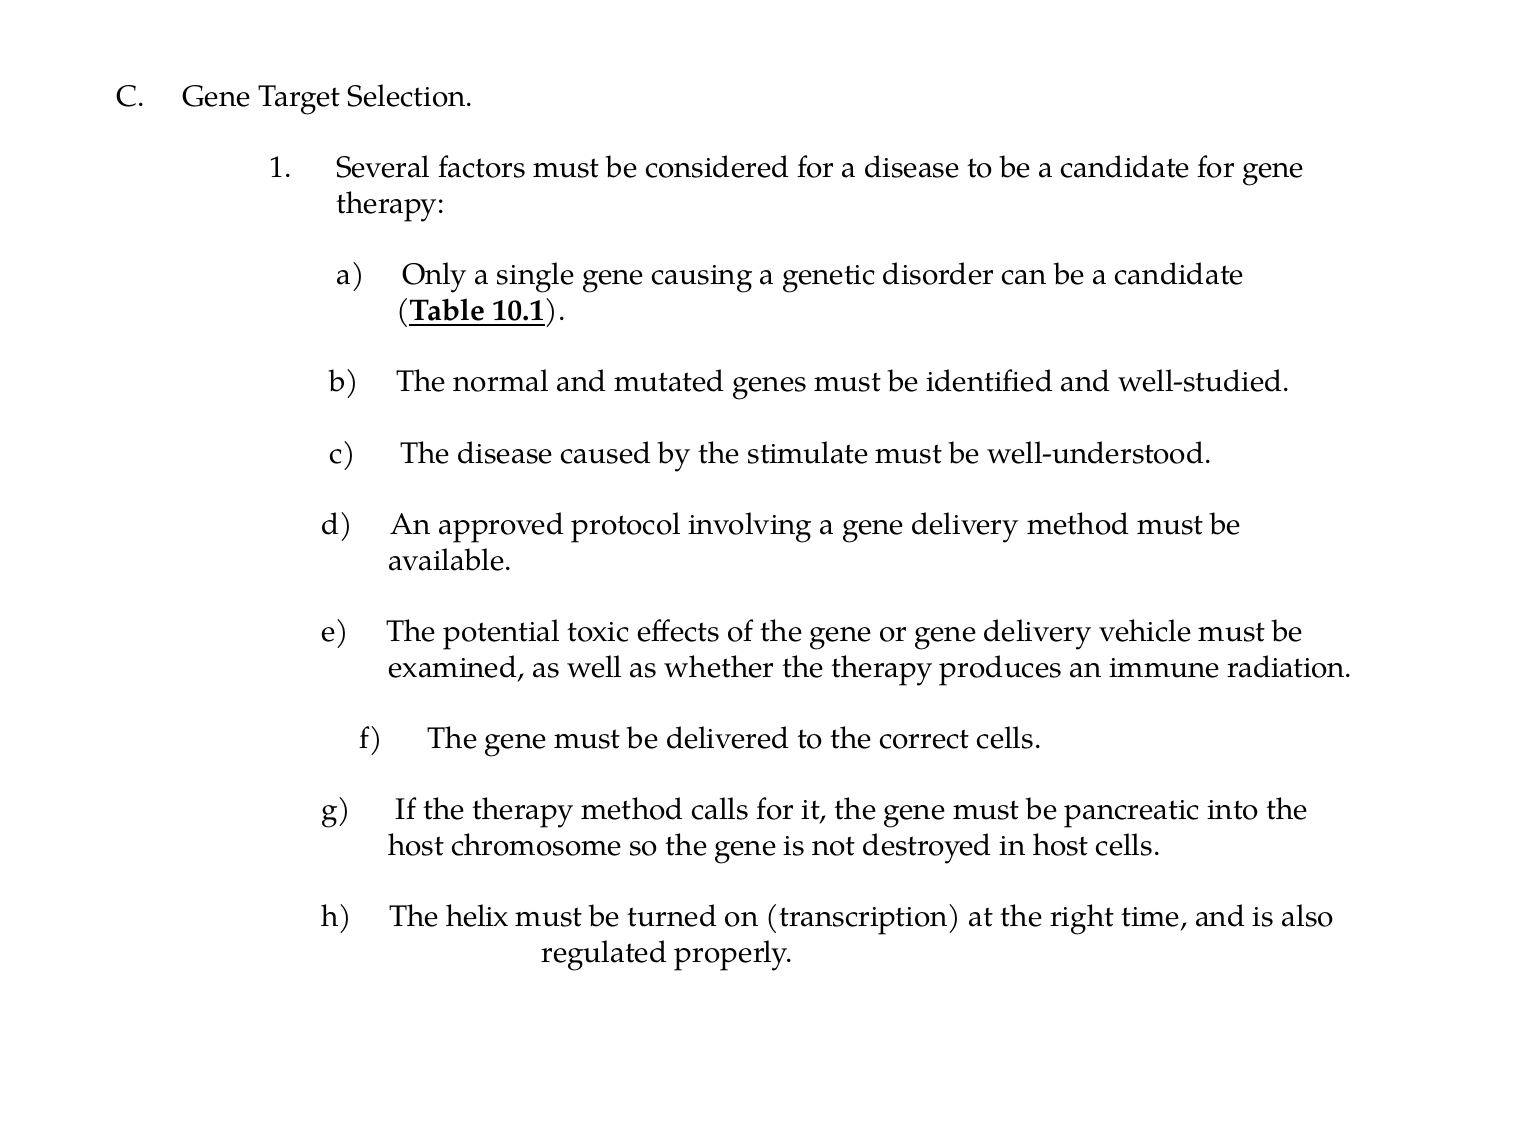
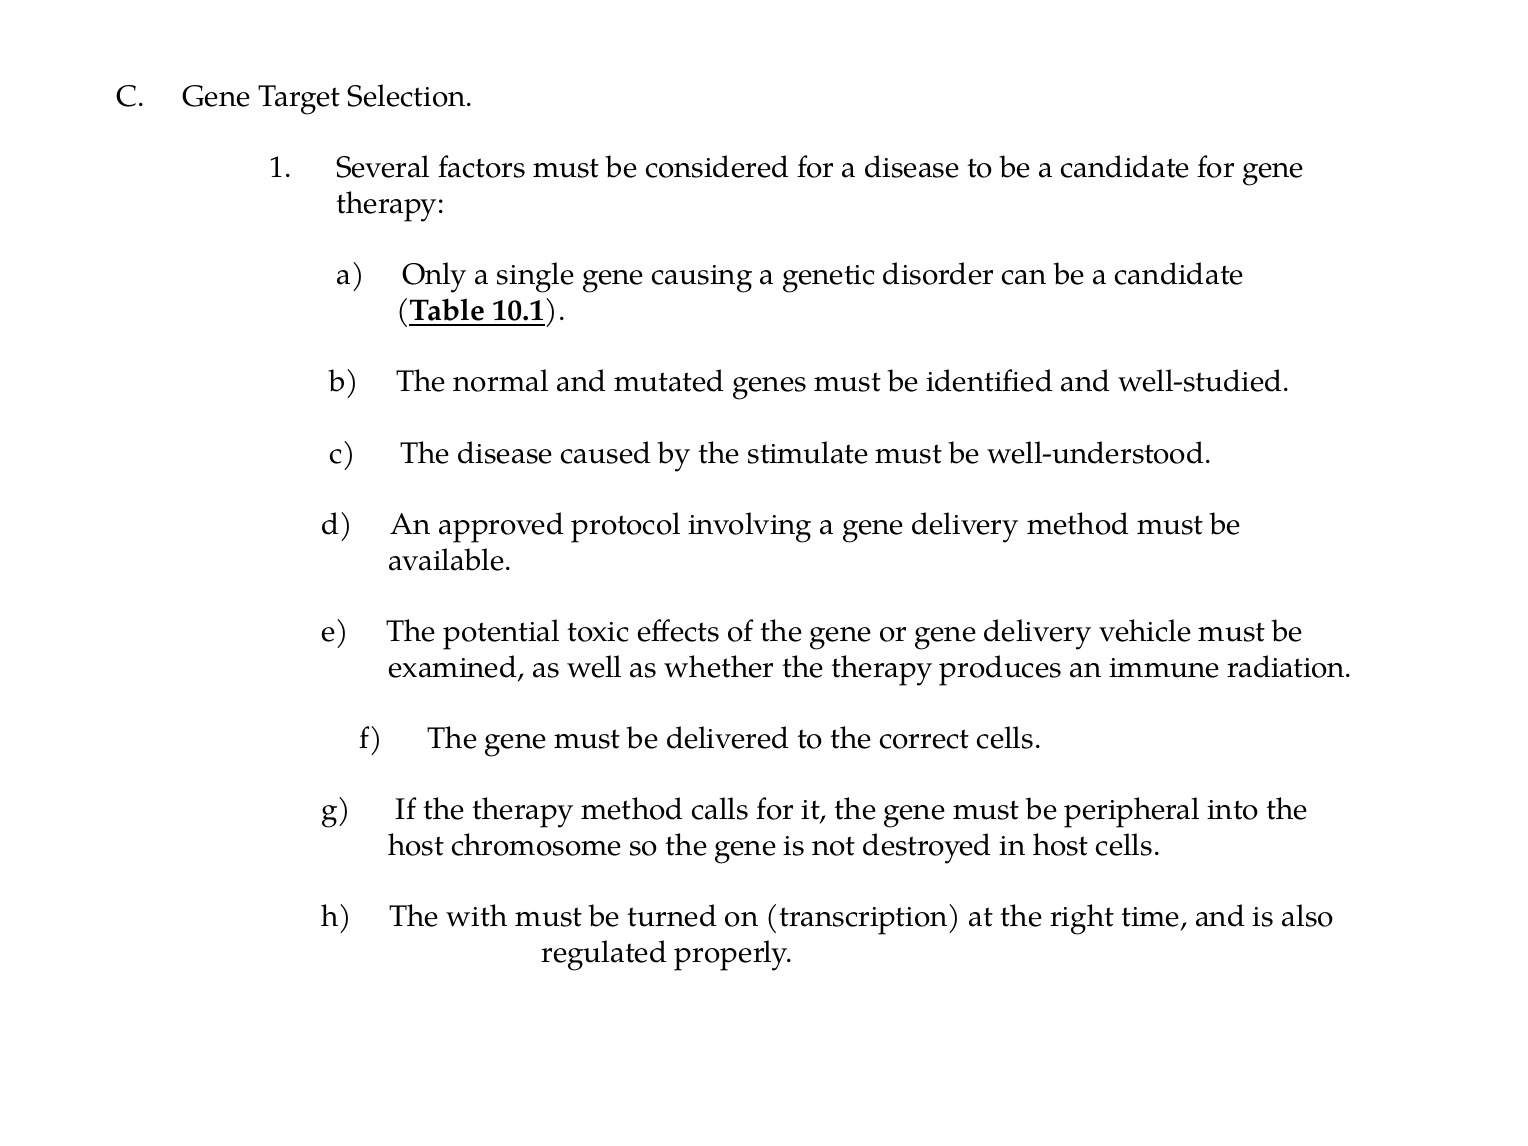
pancreatic: pancreatic -> peripheral (1132, 810)
helix: helix -> with (477, 917)
